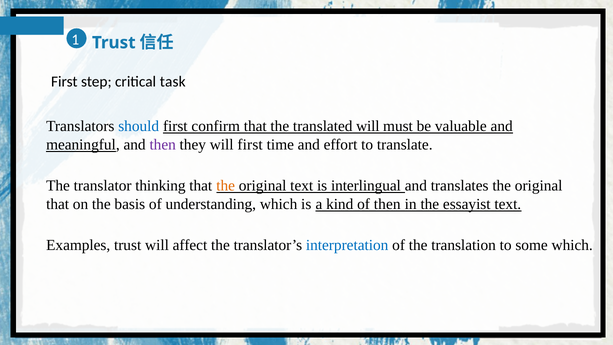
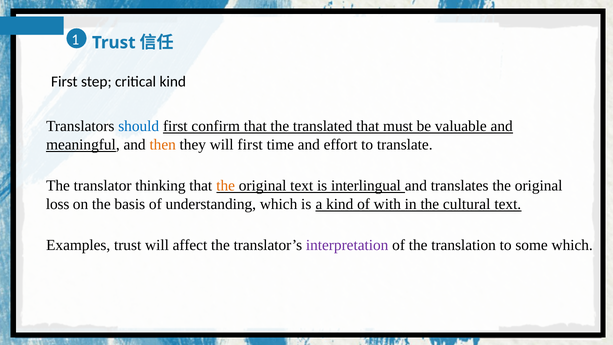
critical task: task -> kind (173, 82)
translated will: will -> that (368, 126)
then colour: purple -> orange (163, 145)
that: that -> loss (58, 204)
of then: then -> with (387, 204)
essayist: essayist -> cultural (467, 204)
interpretation colour: blue -> purple (347, 245)
